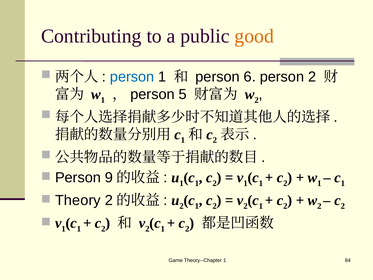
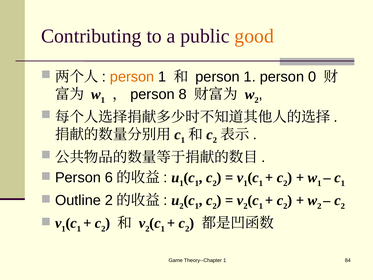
person colour: blue -> orange (132, 77)
6: 6 -> 1 (250, 77)
person 2: 2 -> 0 (312, 77)
5: 5 -> 8 (183, 94)
9: 9 -> 6 (109, 177)
Theory: Theory -> Outline (78, 200)
